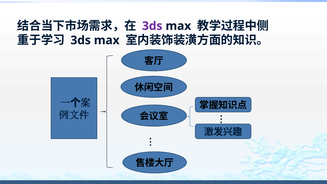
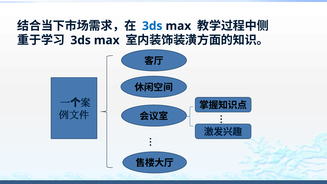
3ds colour: purple -> blue (152, 26)
